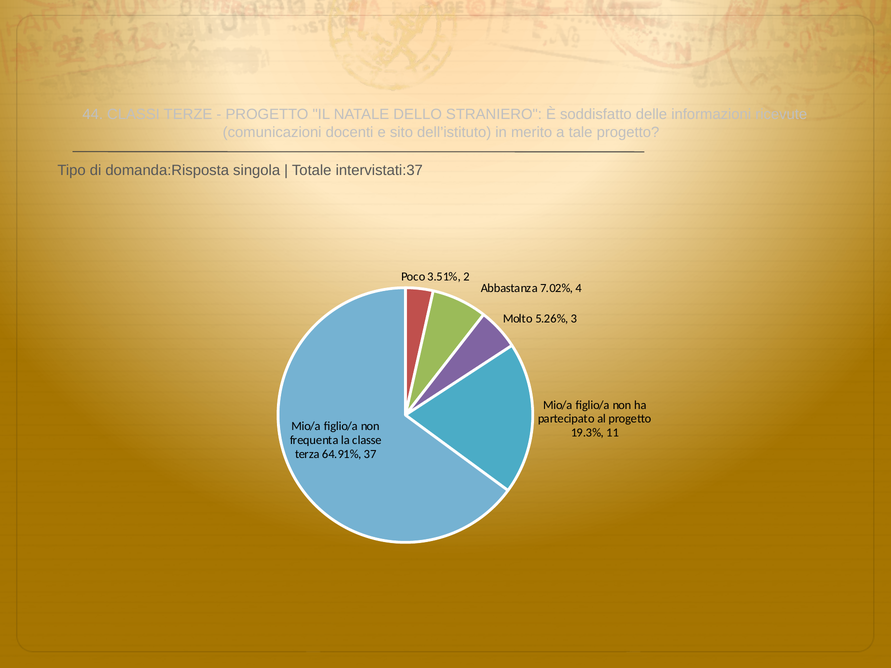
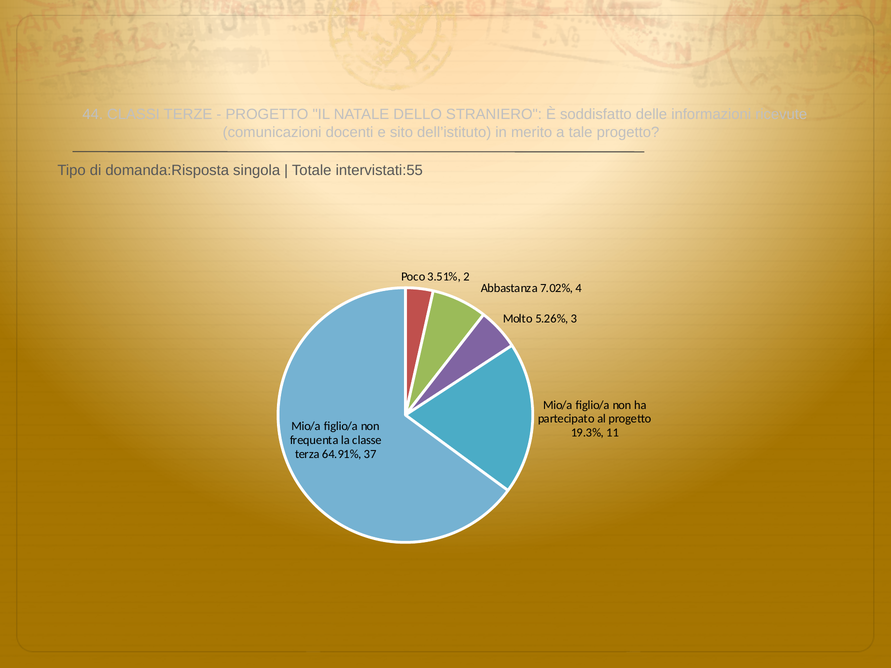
intervistati:37: intervistati:37 -> intervistati:55 (379, 170)
